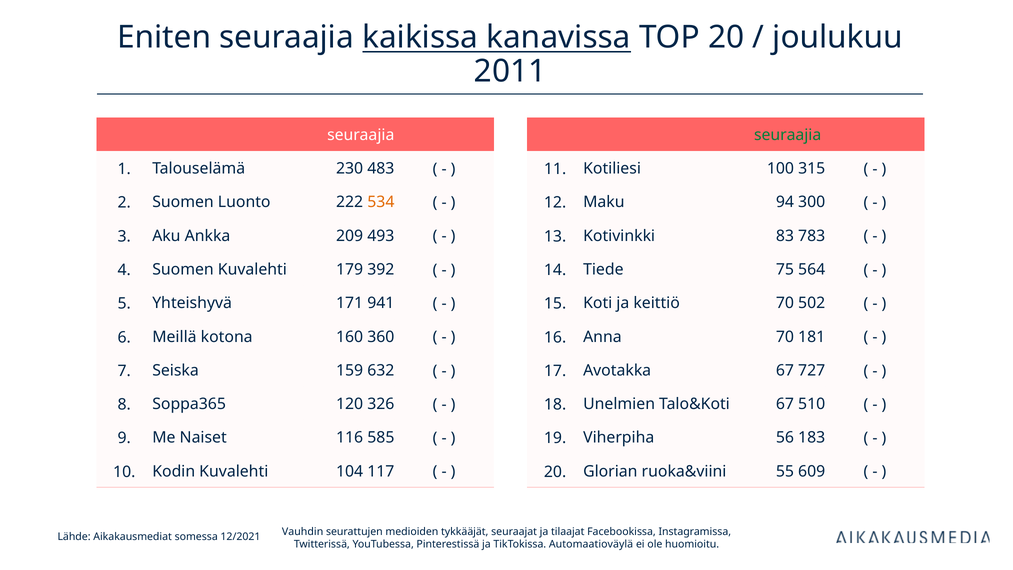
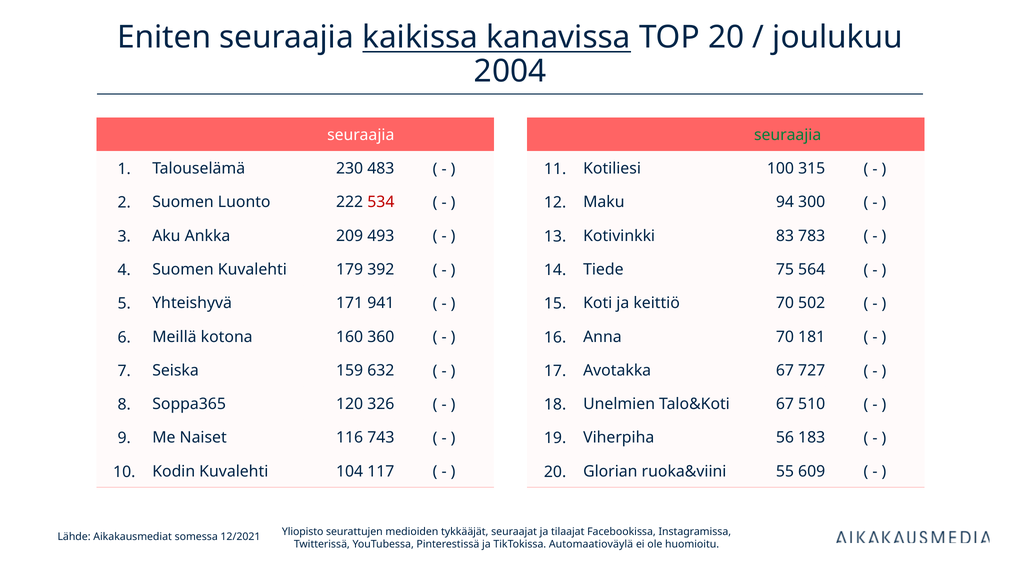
2011: 2011 -> 2004 (510, 72)
534 colour: orange -> red (381, 202)
585: 585 -> 743 (381, 438)
Vauhdin: Vauhdin -> Yliopisto (303, 531)
